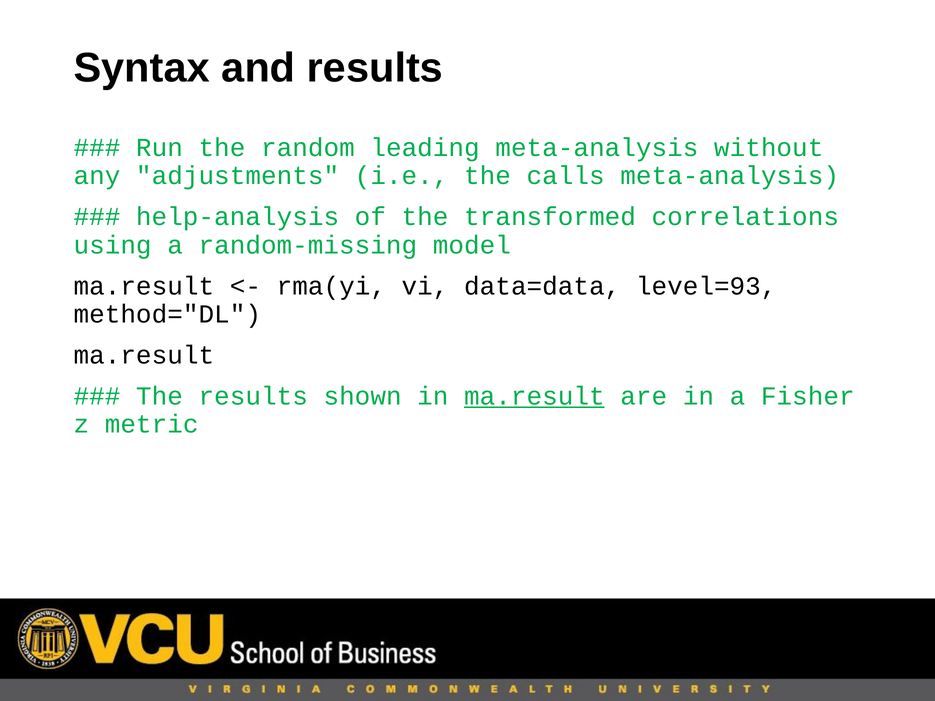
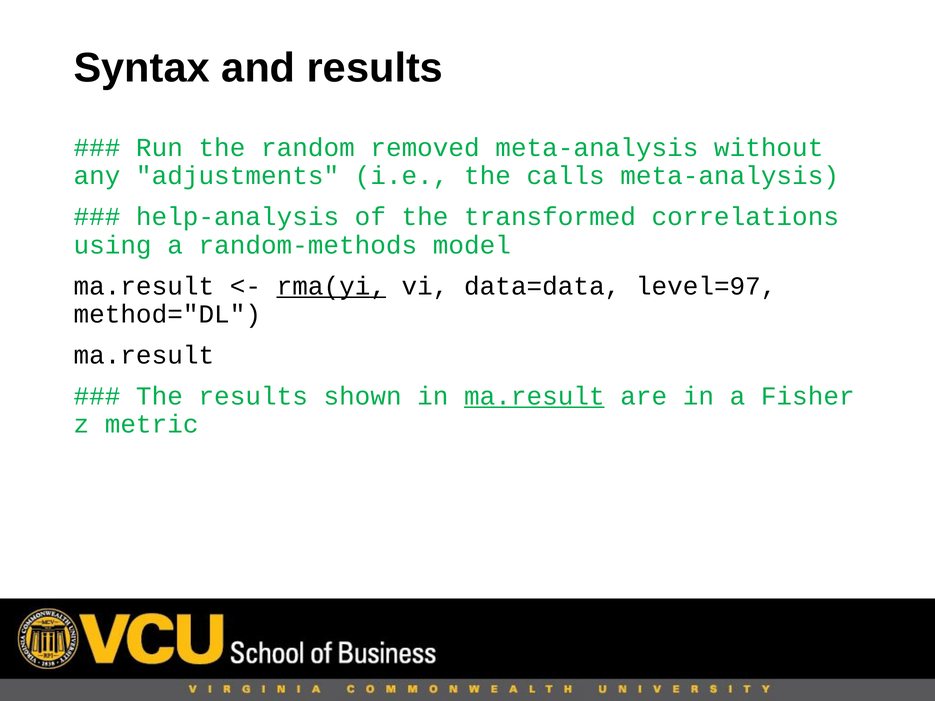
leading: leading -> removed (425, 148)
random-missing: random-missing -> random-methods (308, 245)
rma(yi underline: none -> present (331, 286)
level=93: level=93 -> level=97 (706, 286)
